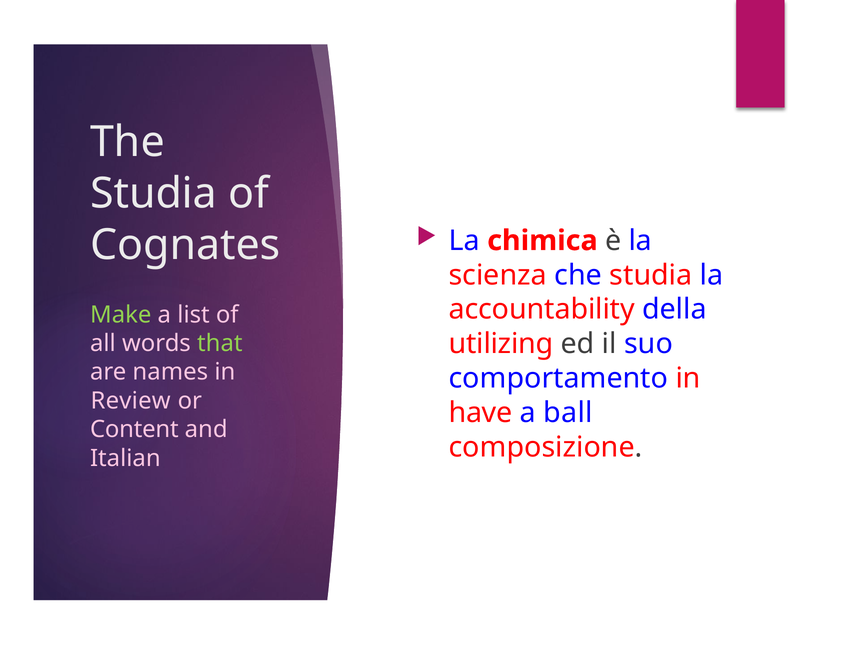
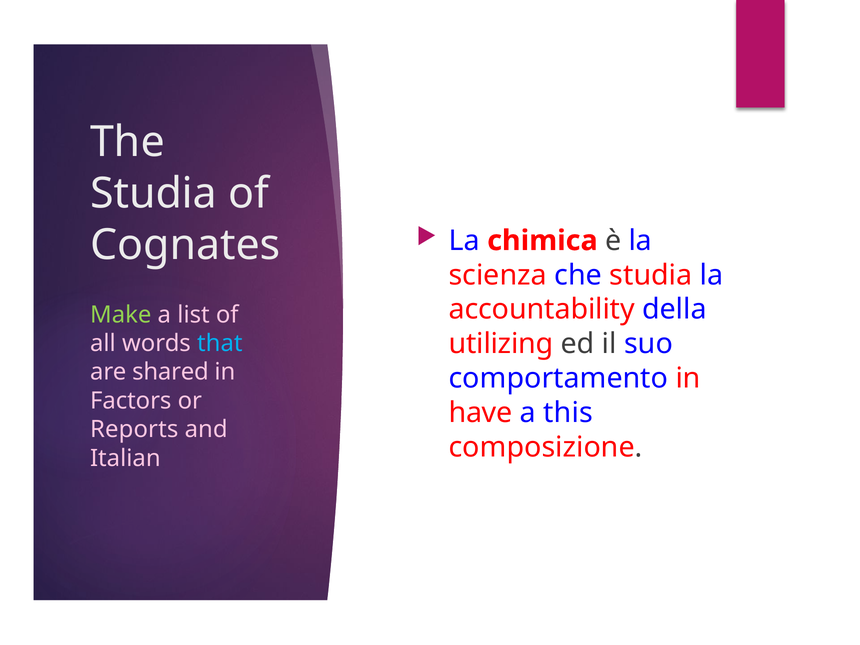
that colour: light green -> light blue (220, 343)
names: names -> shared (170, 372)
Review: Review -> Factors (131, 401)
ball: ball -> this (568, 413)
Content: Content -> Reports (134, 429)
